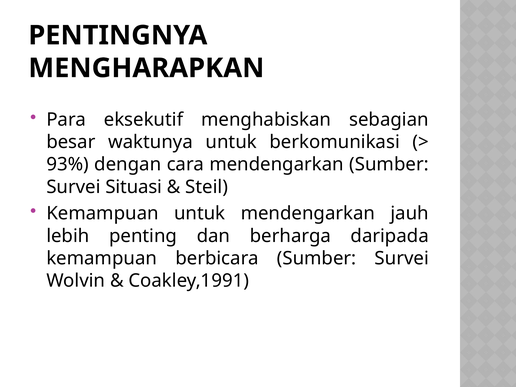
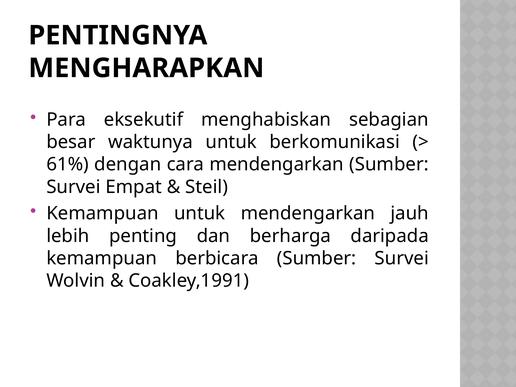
93%: 93% -> 61% (68, 165)
Situasi: Situasi -> Empat (134, 187)
